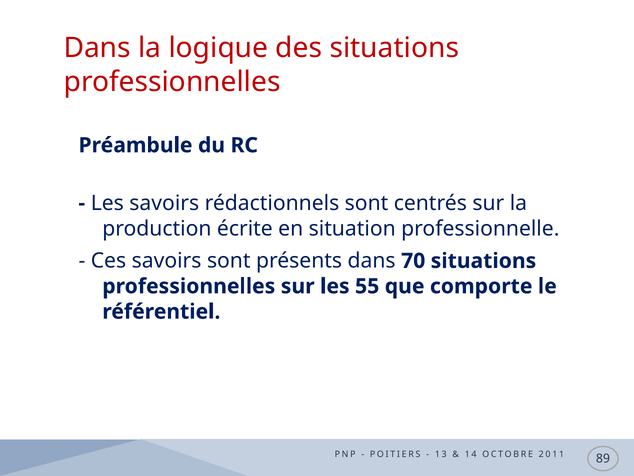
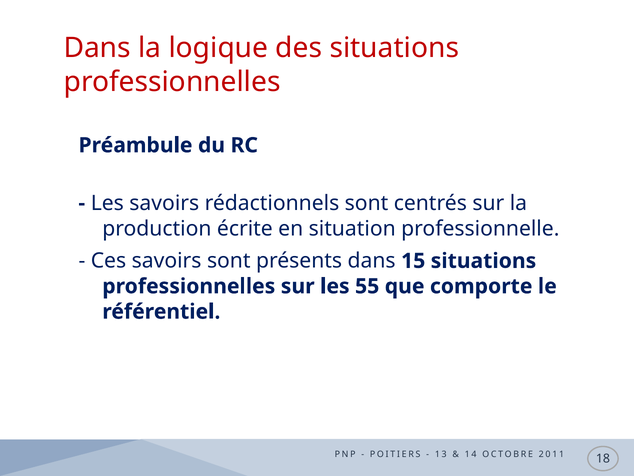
70: 70 -> 15 (413, 261)
89: 89 -> 18 (603, 458)
